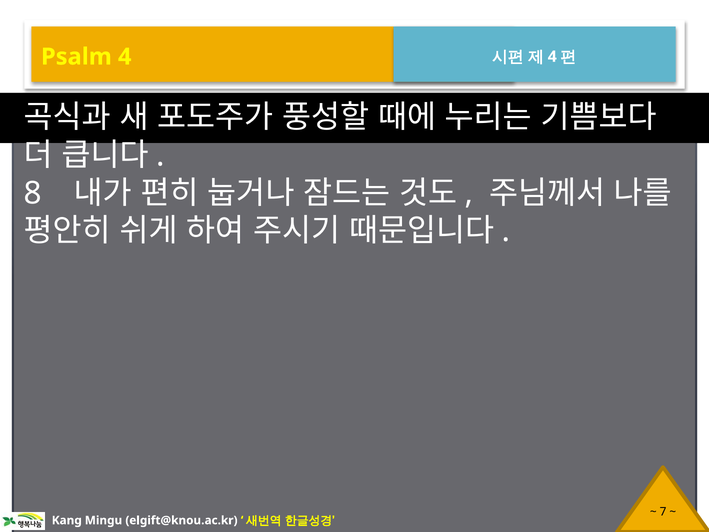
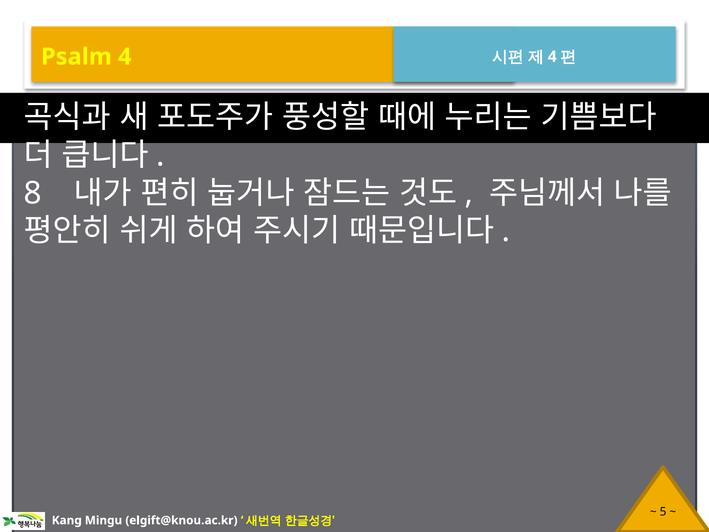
7: 7 -> 5 (663, 512)
